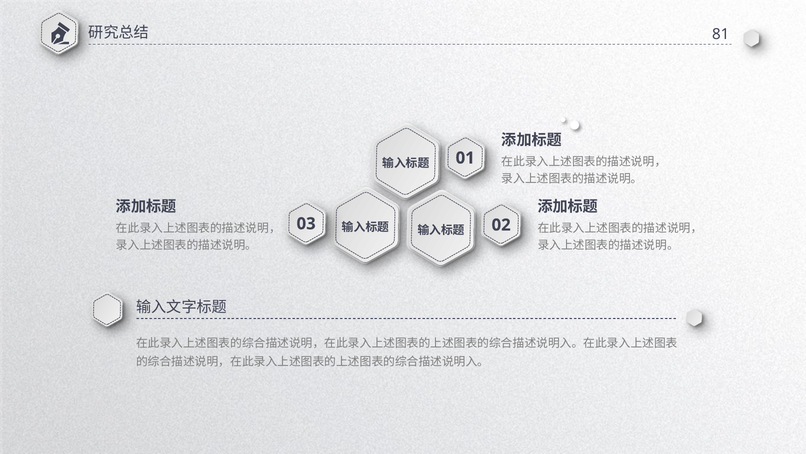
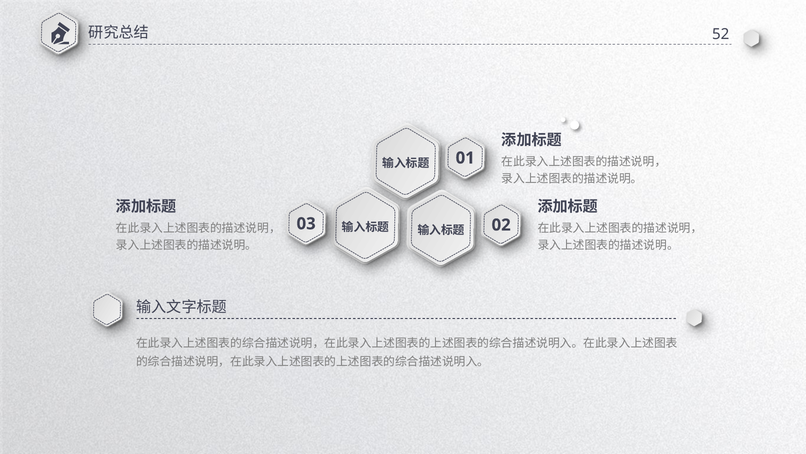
81: 81 -> 52 (721, 34)
